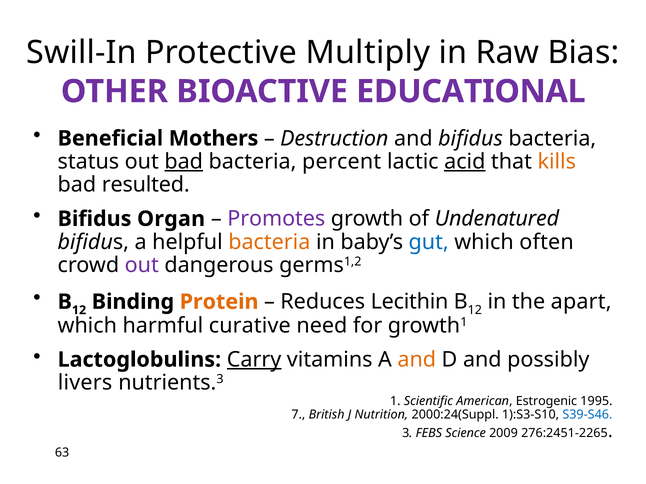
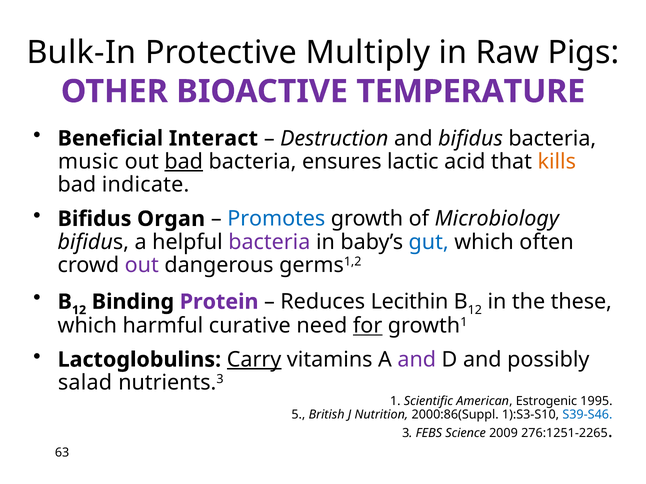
Swill-In: Swill-In -> Bulk-In (81, 53)
Bias: Bias -> Pigs (583, 53)
EDUCATIONAL: EDUCATIONAL -> TEMPERATURE (471, 92)
Mothers: Mothers -> Interact (213, 139)
status: status -> music (88, 162)
percent: percent -> ensures (342, 162)
acid underline: present -> none (465, 162)
resulted: resulted -> indicate (146, 185)
Promotes colour: purple -> blue (276, 219)
Undenatured: Undenatured -> Microbiology (497, 219)
bacteria colour: orange -> purple (269, 242)
Protein colour: orange -> purple (219, 302)
apart: apart -> these (581, 302)
for underline: none -> present (368, 326)
and colour: orange -> purple (417, 360)
livers: livers -> salad (85, 383)
7: 7 -> 5 (298, 415)
2000:24(Suppl: 2000:24(Suppl -> 2000:86(Suppl (455, 415)
276:2451-2265: 276:2451-2265 -> 276:1251-2265 (564, 434)
